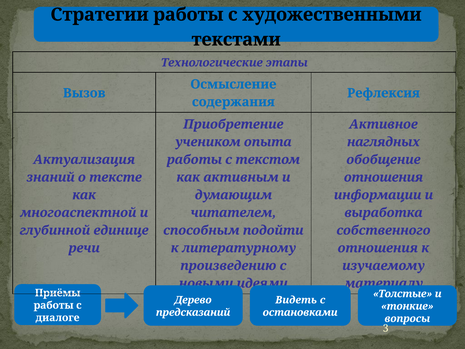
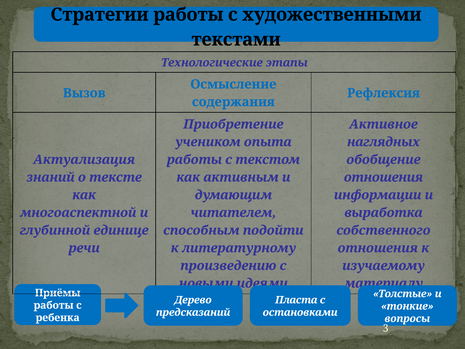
Видеть: Видеть -> Пласта (296, 300)
диалоге: диалоге -> ребенка (58, 317)
